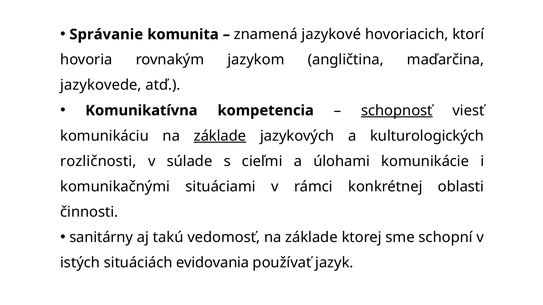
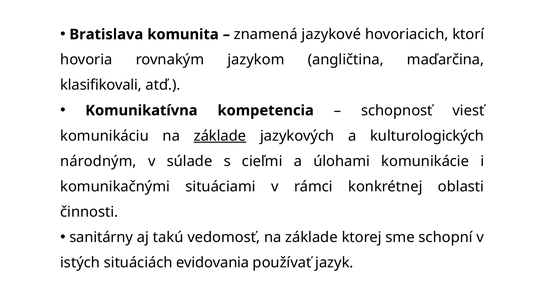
Správanie: Správanie -> Bratislava (106, 34)
jazykovede: jazykovede -> klasifikovali (101, 85)
schopnosť underline: present -> none (397, 111)
rozličnosti: rozličnosti -> národným (98, 161)
